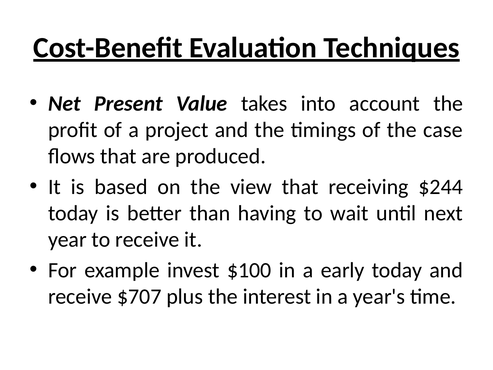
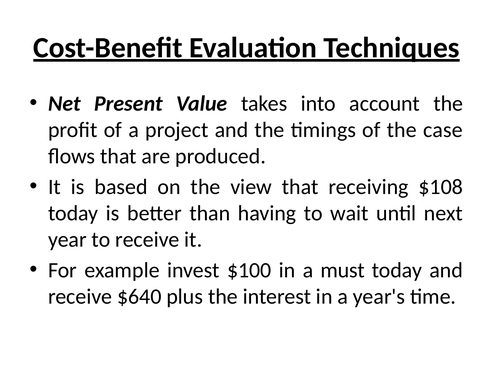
$244: $244 -> $108 (441, 187)
early: early -> must (343, 270)
$707: $707 -> $640 (139, 296)
